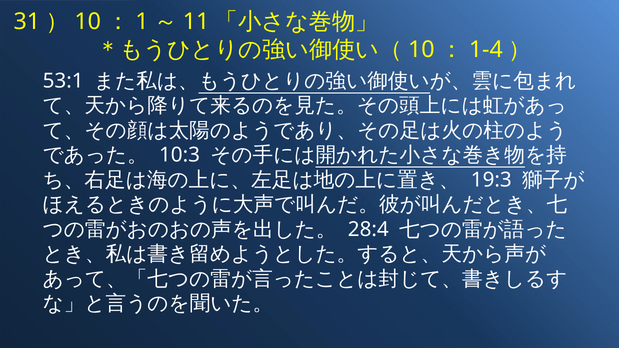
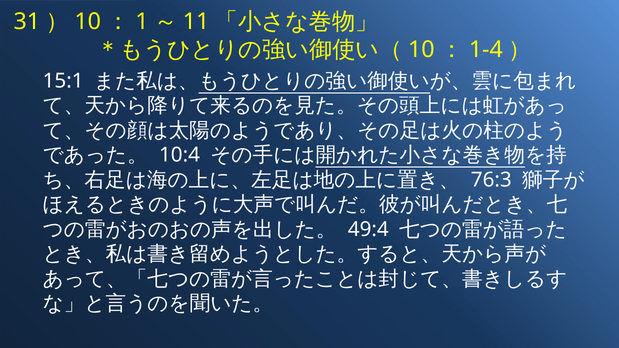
53:1: 53:1 -> 15:1 (63, 81)
10:3: 10:3 -> 10:4 (180, 155)
19:3: 19:3 -> 76:3 (491, 180)
28:4: 28:4 -> 49:4 (368, 230)
